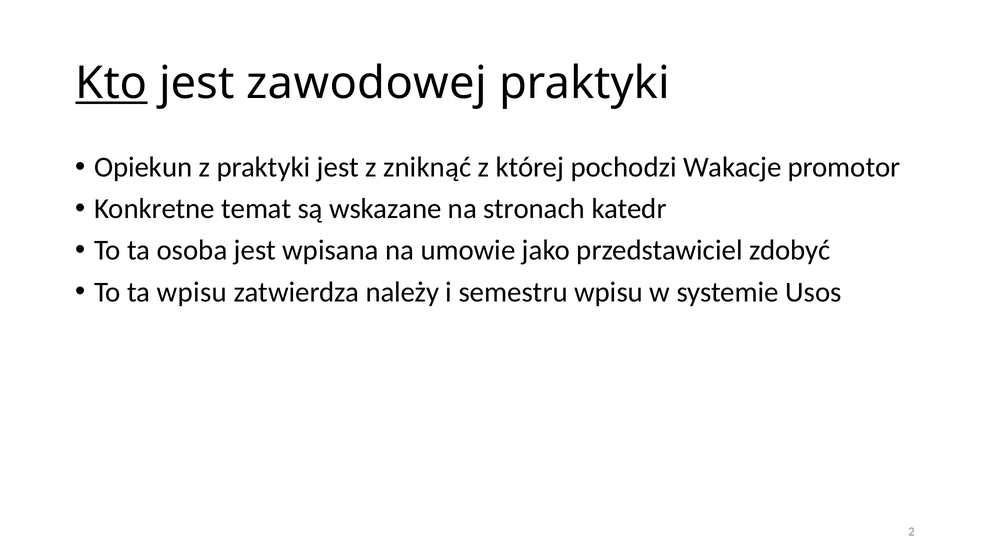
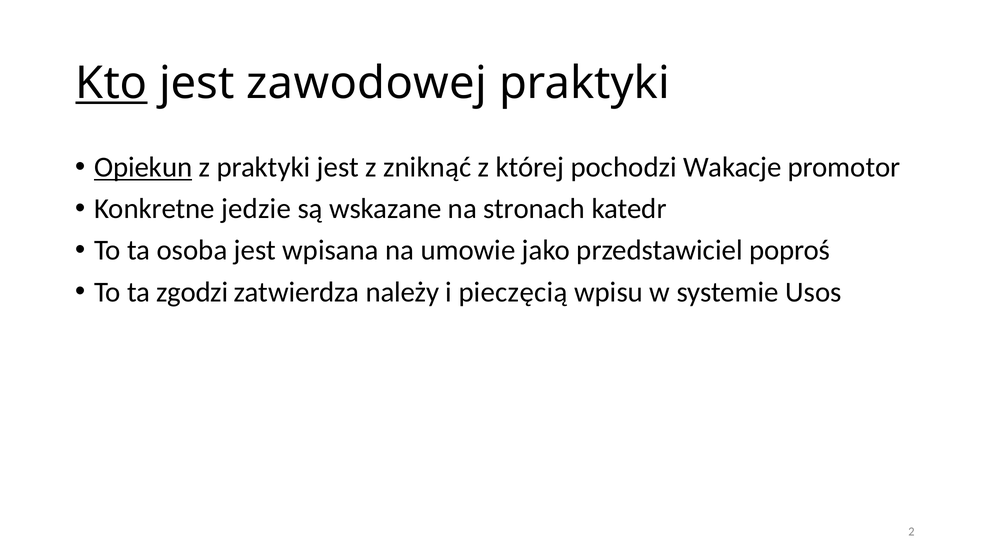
Opiekun underline: none -> present (143, 167)
temat: temat -> jedzie (256, 209)
zdobyć: zdobyć -> poproś (790, 250)
ta wpisu: wpisu -> zgodzi (192, 292)
semestru: semestru -> pieczęcią (513, 292)
